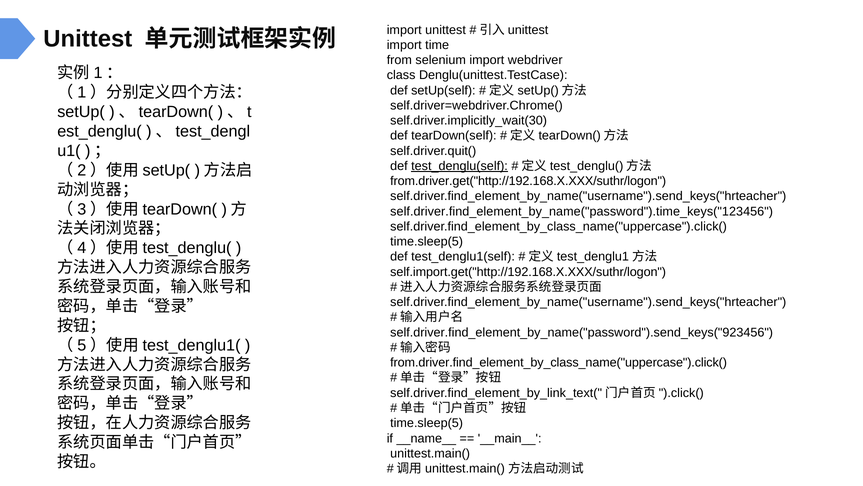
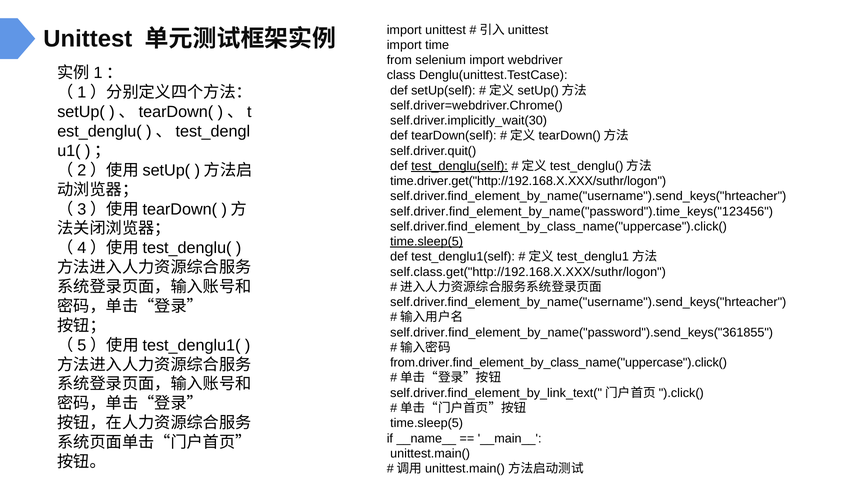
from.driver.get("http://192.168.X.XXX/suthr/logon: from.driver.get("http://192.168.X.XXX/suthr/logon -> time.driver.get("http://192.168.X.XXX/suthr/logon (528, 181)
time.sleep(5 underline: none -> present (427, 241)
self.import.get("http://192.168.X.XXX/suthr/logon: self.import.get("http://192.168.X.XXX/suthr/logon -> self.class.get("http://192.168.X.XXX/suthr/logon (528, 272)
self.driver.find_element_by_name("password").send_keys("923456: self.driver.find_element_by_name("password").send_keys("923456 -> self.driver.find_element_by_name("password").send_keys("361855 (582, 332)
